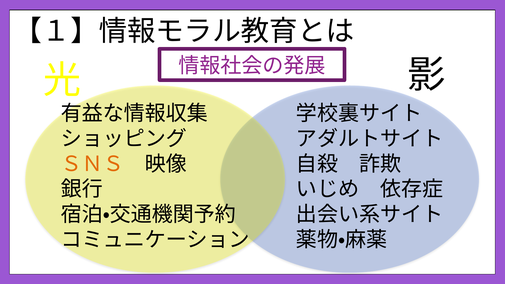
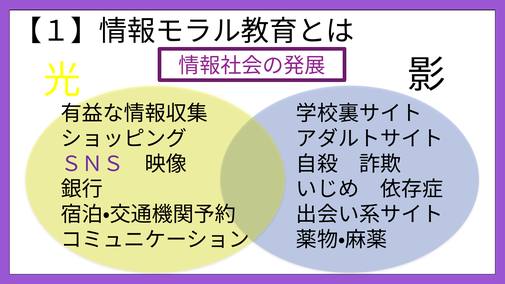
ＳＮＳ colour: orange -> purple (92, 164)
